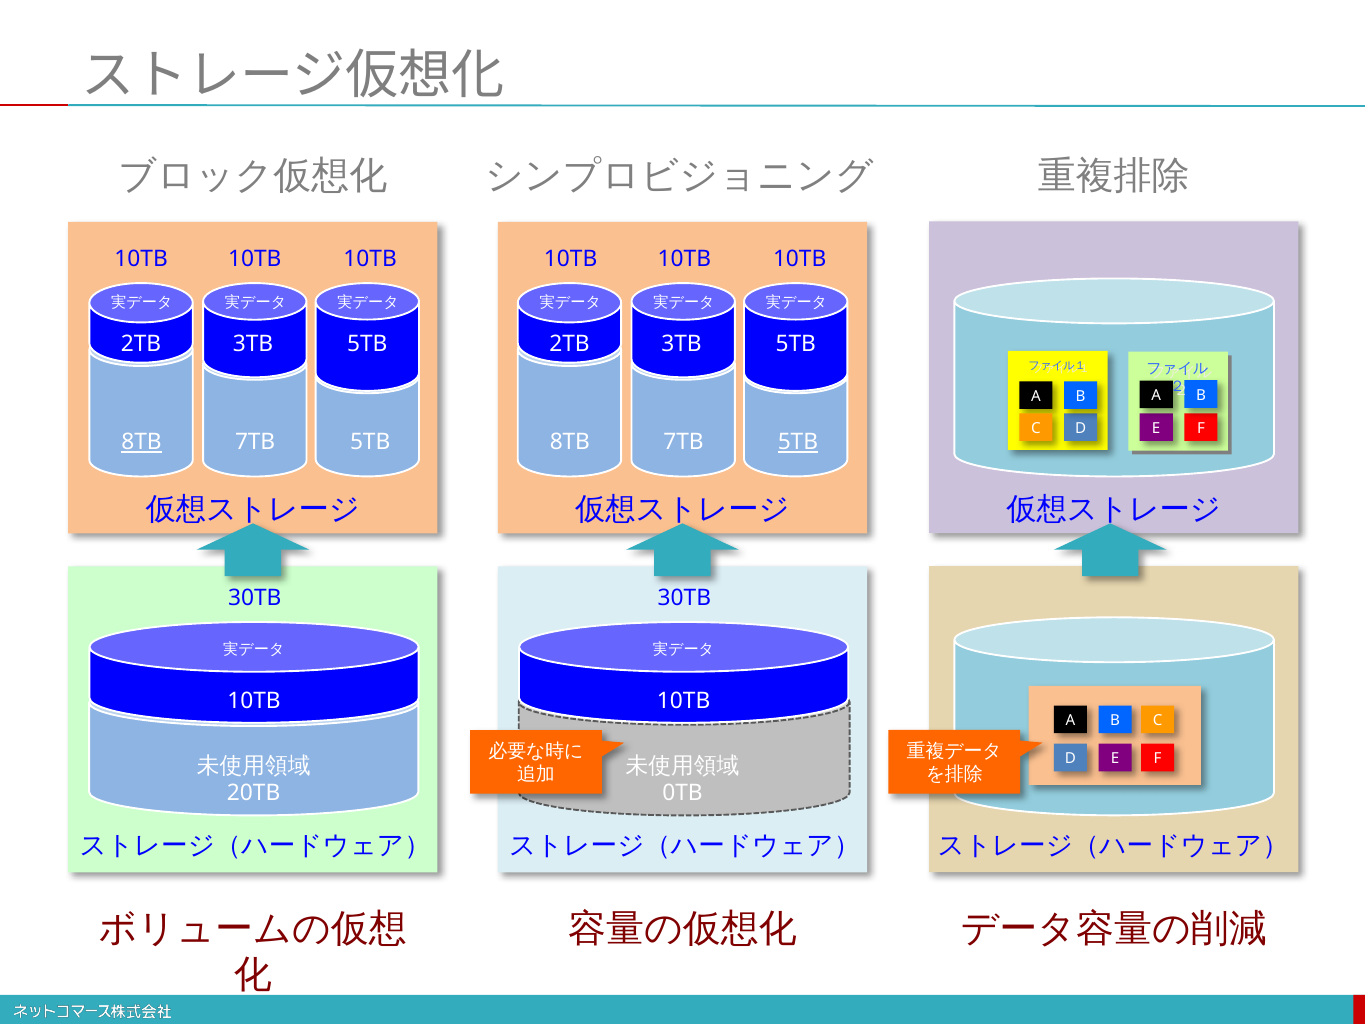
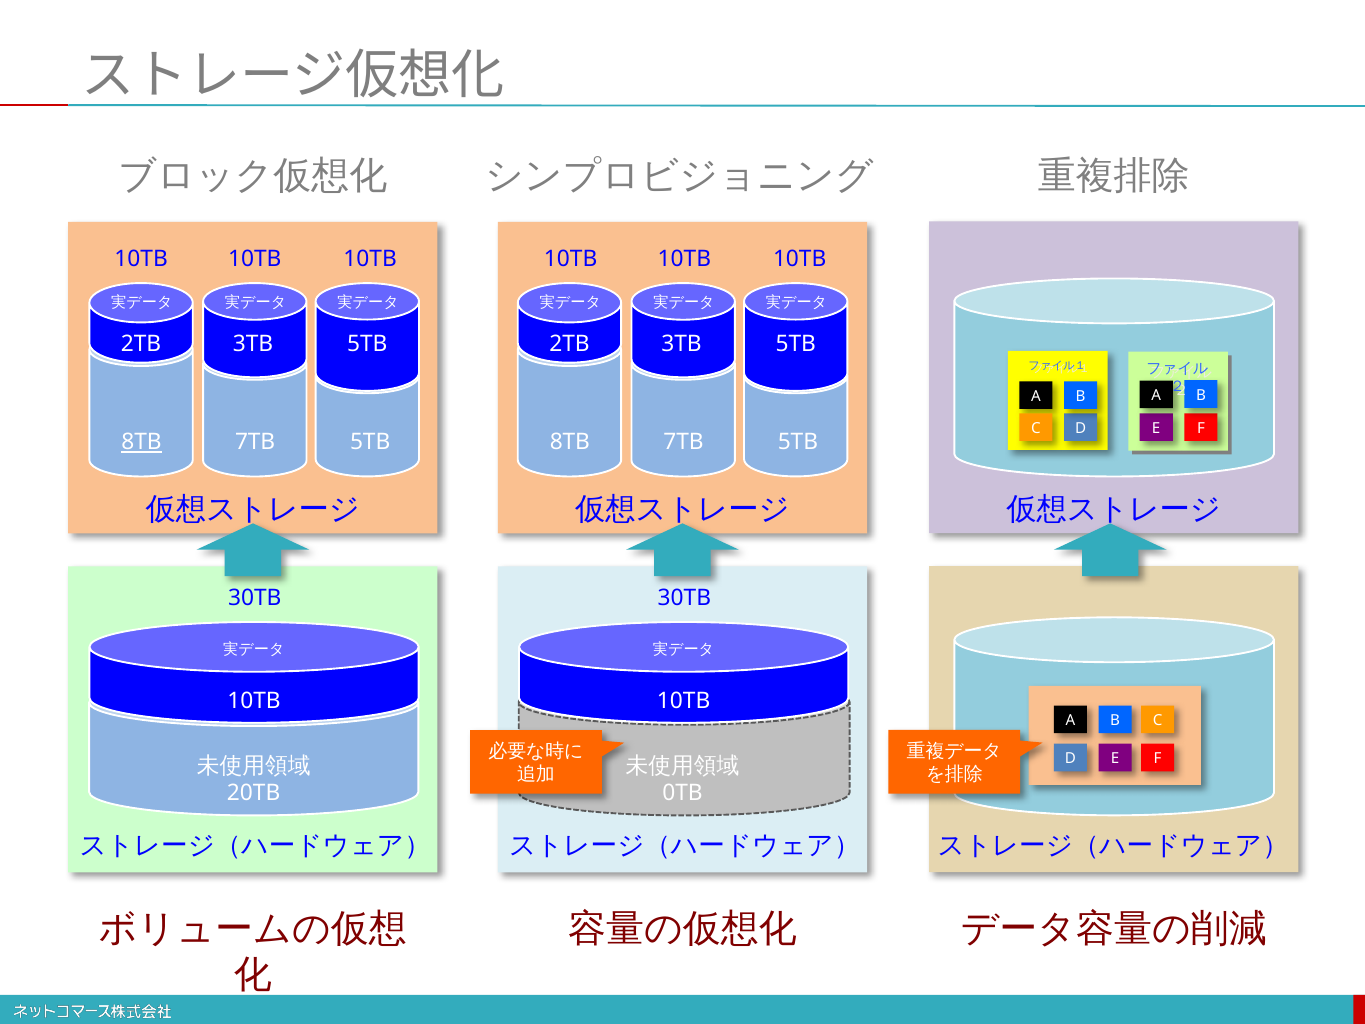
5TB underline: present -> none (798, 442)
